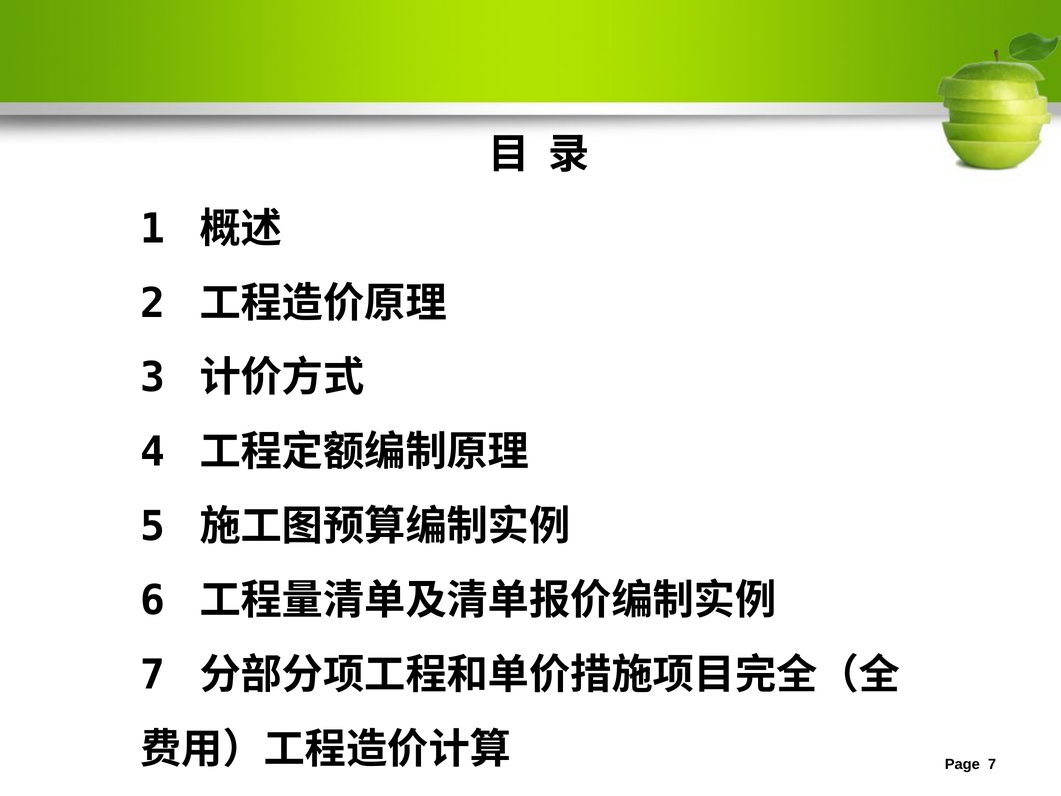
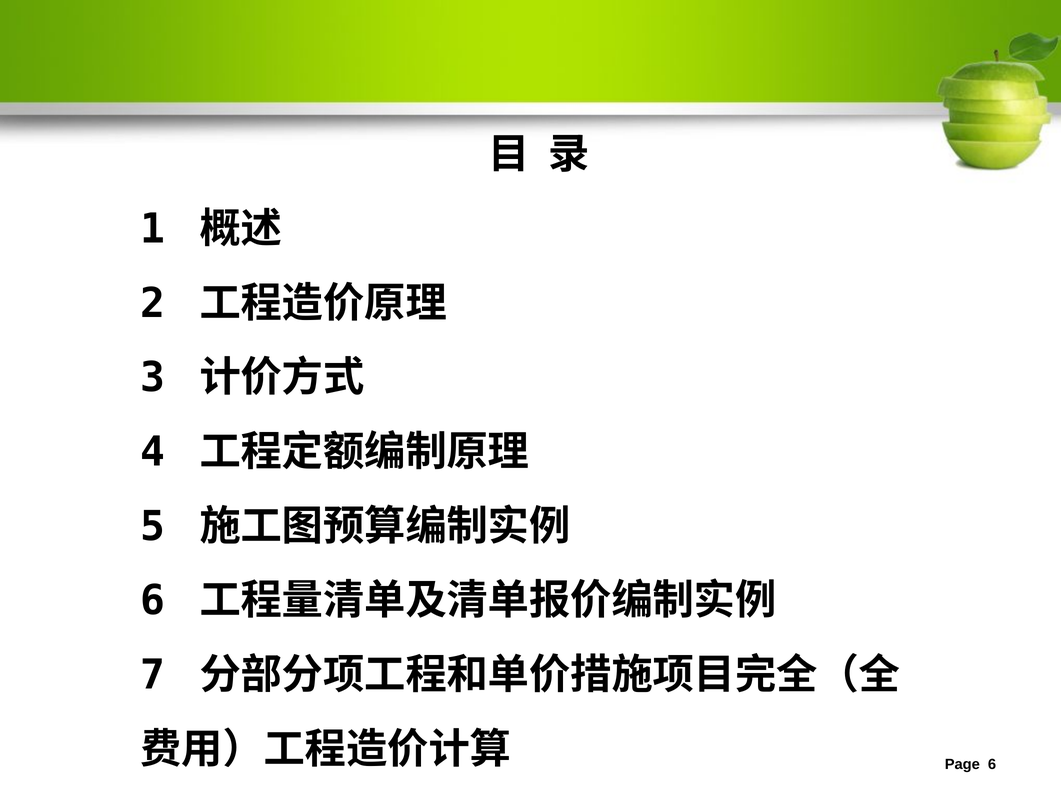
7: 7 -> 6 (992, 764)
